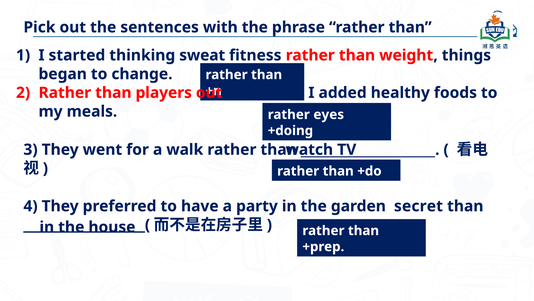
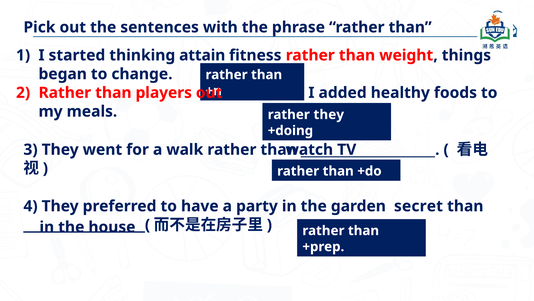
sweat: sweat -> attain (202, 55)
rather eyes: eyes -> they (329, 114)
